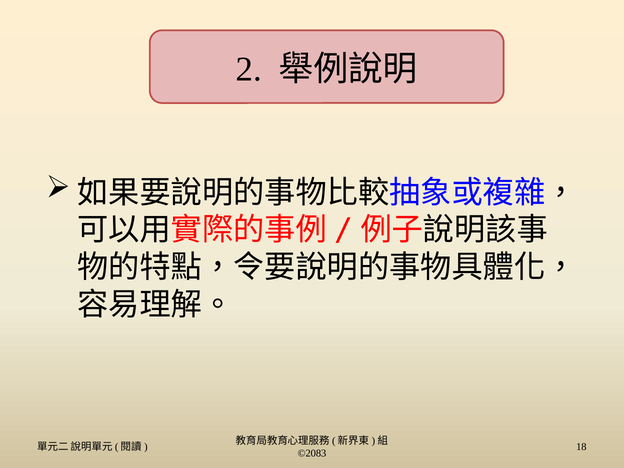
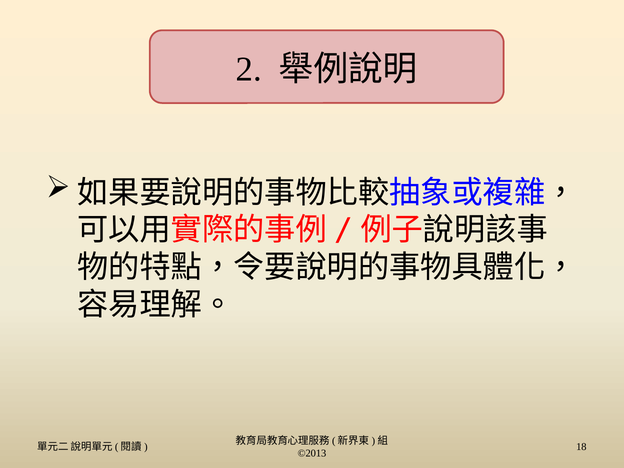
©2083: ©2083 -> ©2013 (312, 453)
